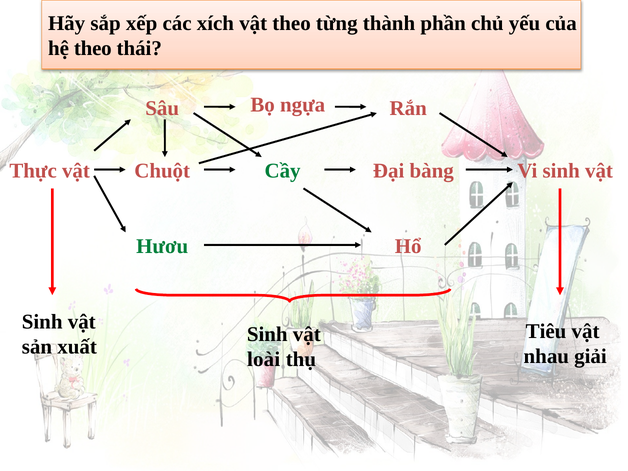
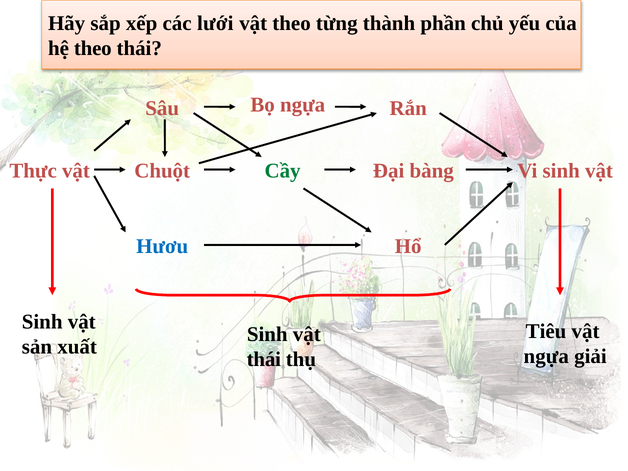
xích: xích -> lưới (215, 23)
Hươu colour: green -> blue (162, 246)
nhau: nhau -> ngựa (546, 356)
loài: loài -> thái (264, 359)
